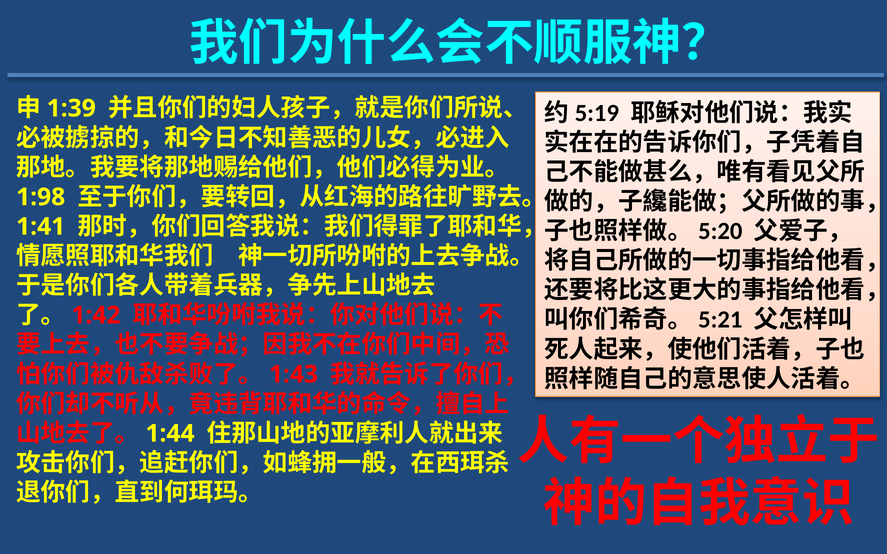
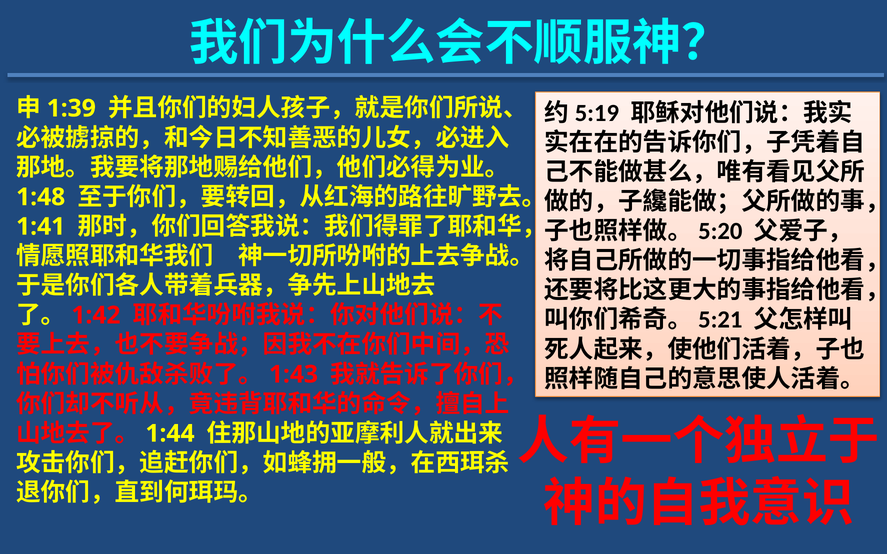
1:98: 1:98 -> 1:48 (41, 197)
